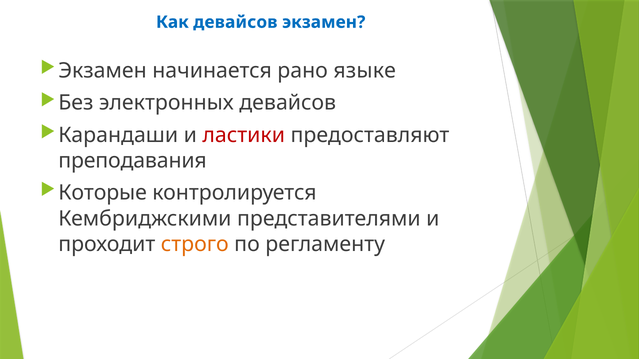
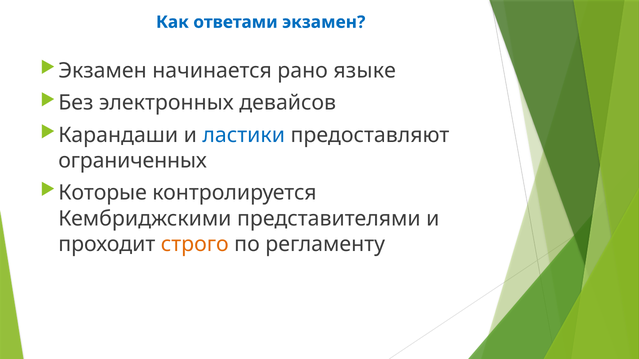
Как девайсов: девайсов -> ответами (236, 22)
ластики colour: red -> blue (244, 135)
преподавания: преподавания -> ограниченных (133, 161)
